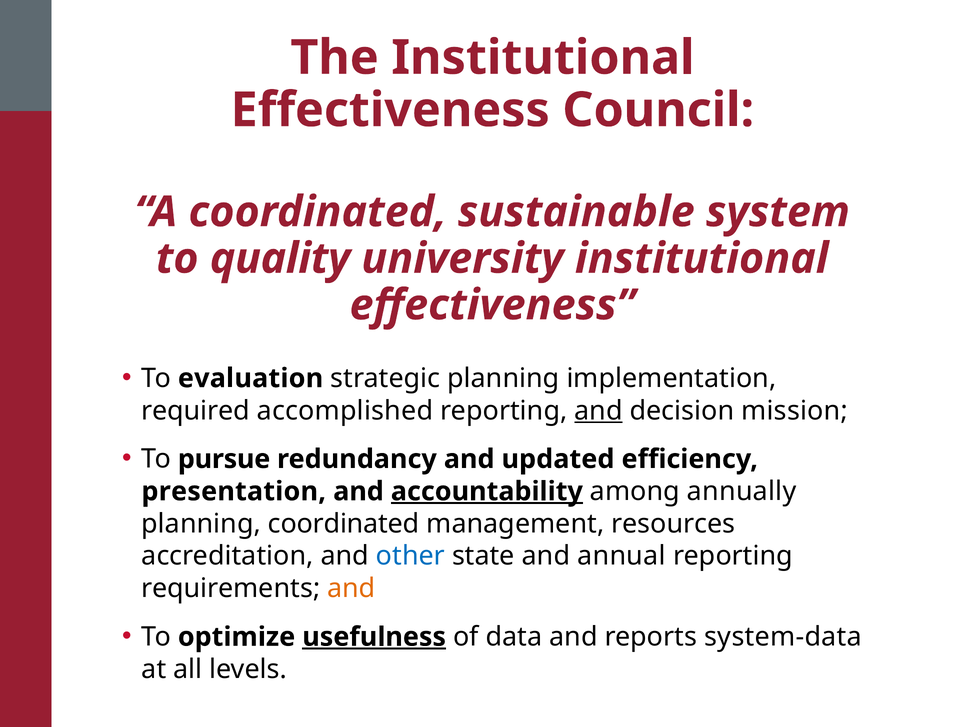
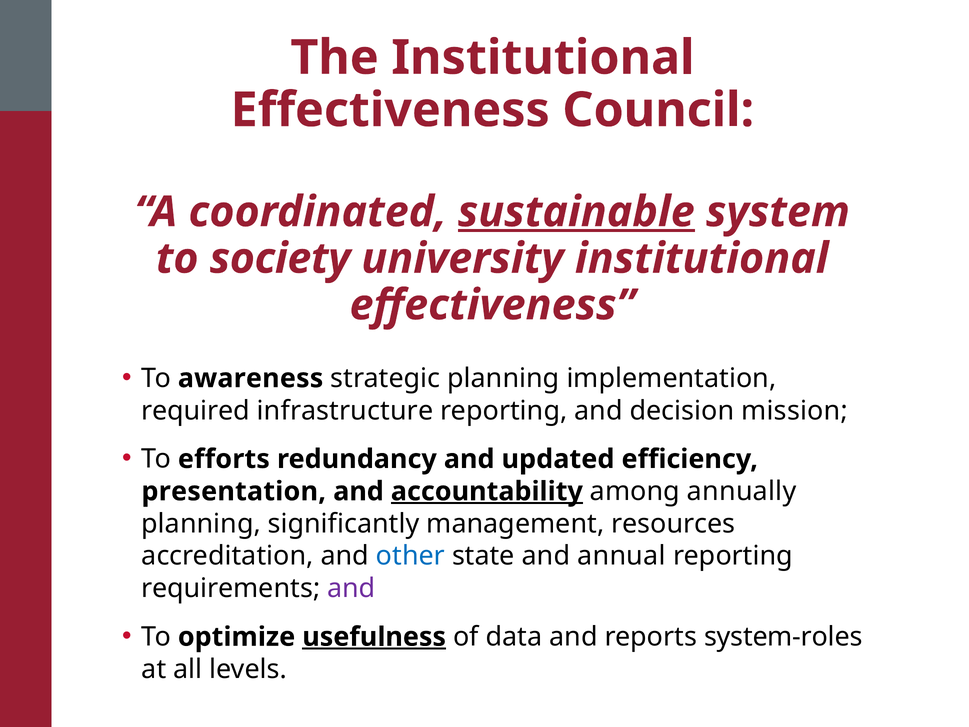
sustainable underline: none -> present (576, 212)
quality: quality -> society (280, 258)
evaluation: evaluation -> awareness (251, 378)
accomplished: accomplished -> infrastructure (345, 410)
and underline: present -> none (599, 410)
pursue: pursue -> efforts (224, 459)
planning coordinated: coordinated -> significantly (344, 524)
and colour: orange -> purple (351, 588)
system-data: system-data -> system-roles (783, 637)
